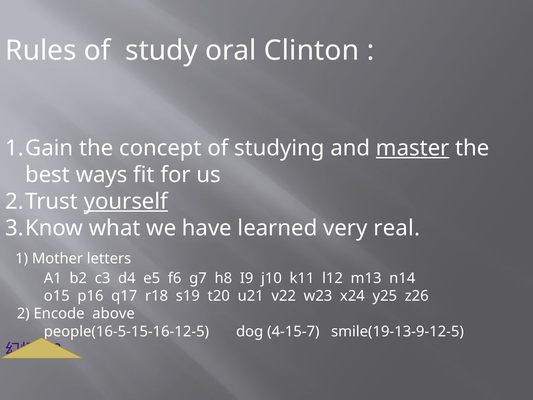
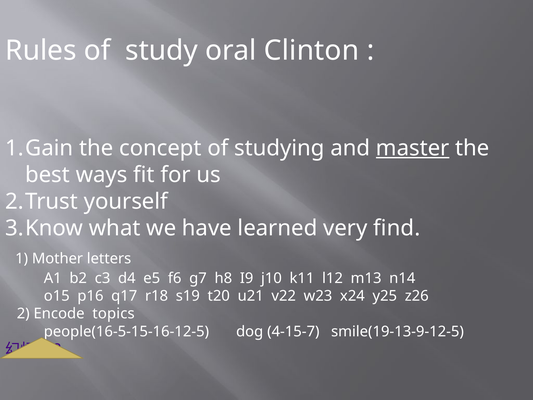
yourself underline: present -> none (126, 201)
real: real -> find (397, 228)
above: above -> topics (114, 314)
